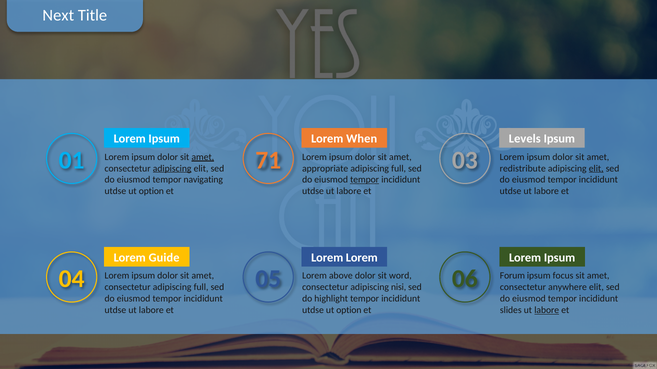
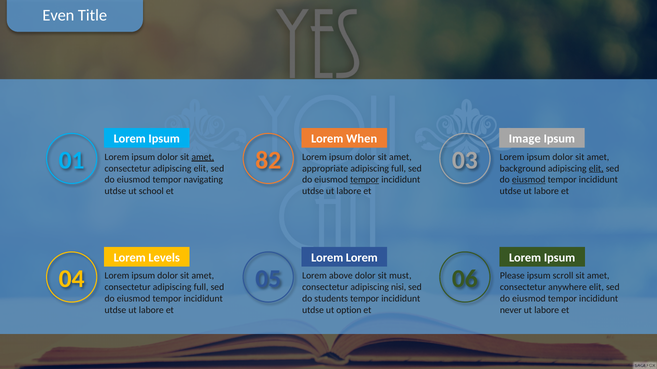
Next: Next -> Even (58, 16)
Levels: Levels -> Image (525, 139)
71: 71 -> 82 (268, 160)
adipiscing underline: present -> none (172, 169)
redistribute: redistribute -> background (523, 169)
eiusmod underline: none -> present (529, 180)
option: option -> school (151, 192)
Guide: Guide -> Levels (164, 258)
word: word -> must (400, 276)
Forum: Forum -> Please (512, 276)
focus: focus -> scroll (563, 276)
highlight: highlight -> students (331, 299)
slides: slides -> never (511, 311)
labore underline: present -> none (547, 311)
